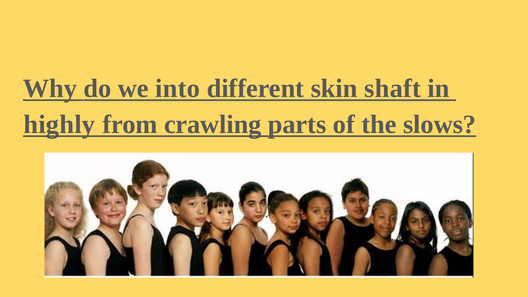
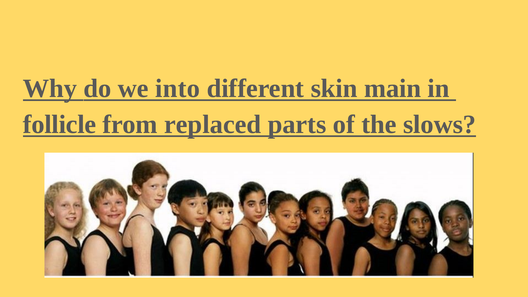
shaft: shaft -> main (393, 88)
highly: highly -> follicle (60, 125)
crawling: crawling -> replaced (213, 125)
